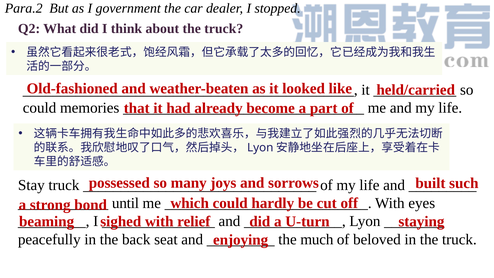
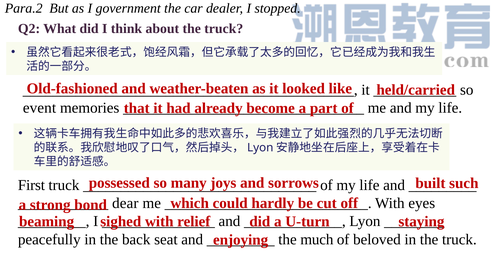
could: could -> event (39, 108)
Stay: Stay -> First (31, 185)
until: until -> dear (125, 203)
